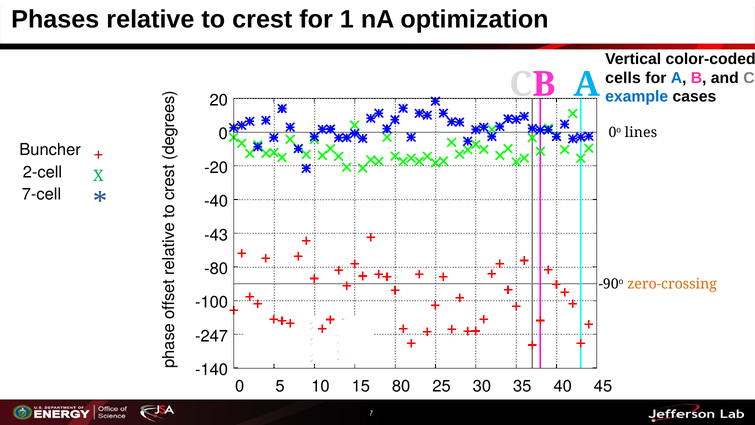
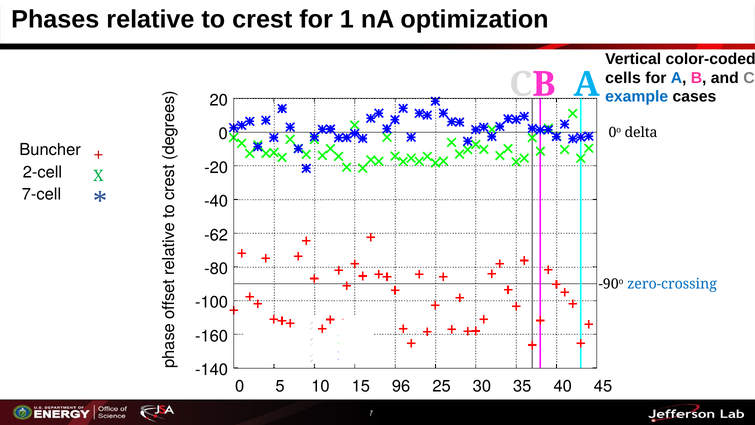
lines: lines -> delta (641, 132)
-43: -43 -> -62 (216, 235)
zero-crossing colour: orange -> blue (672, 284)
-247: -247 -> -160 (212, 336)
80: 80 -> 96 (401, 386)
